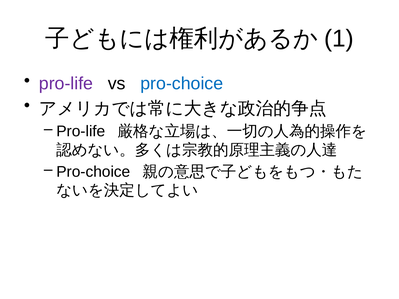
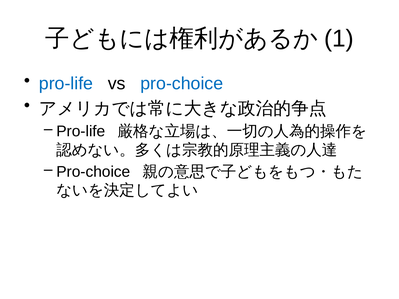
pro-life colour: purple -> blue (66, 84)
